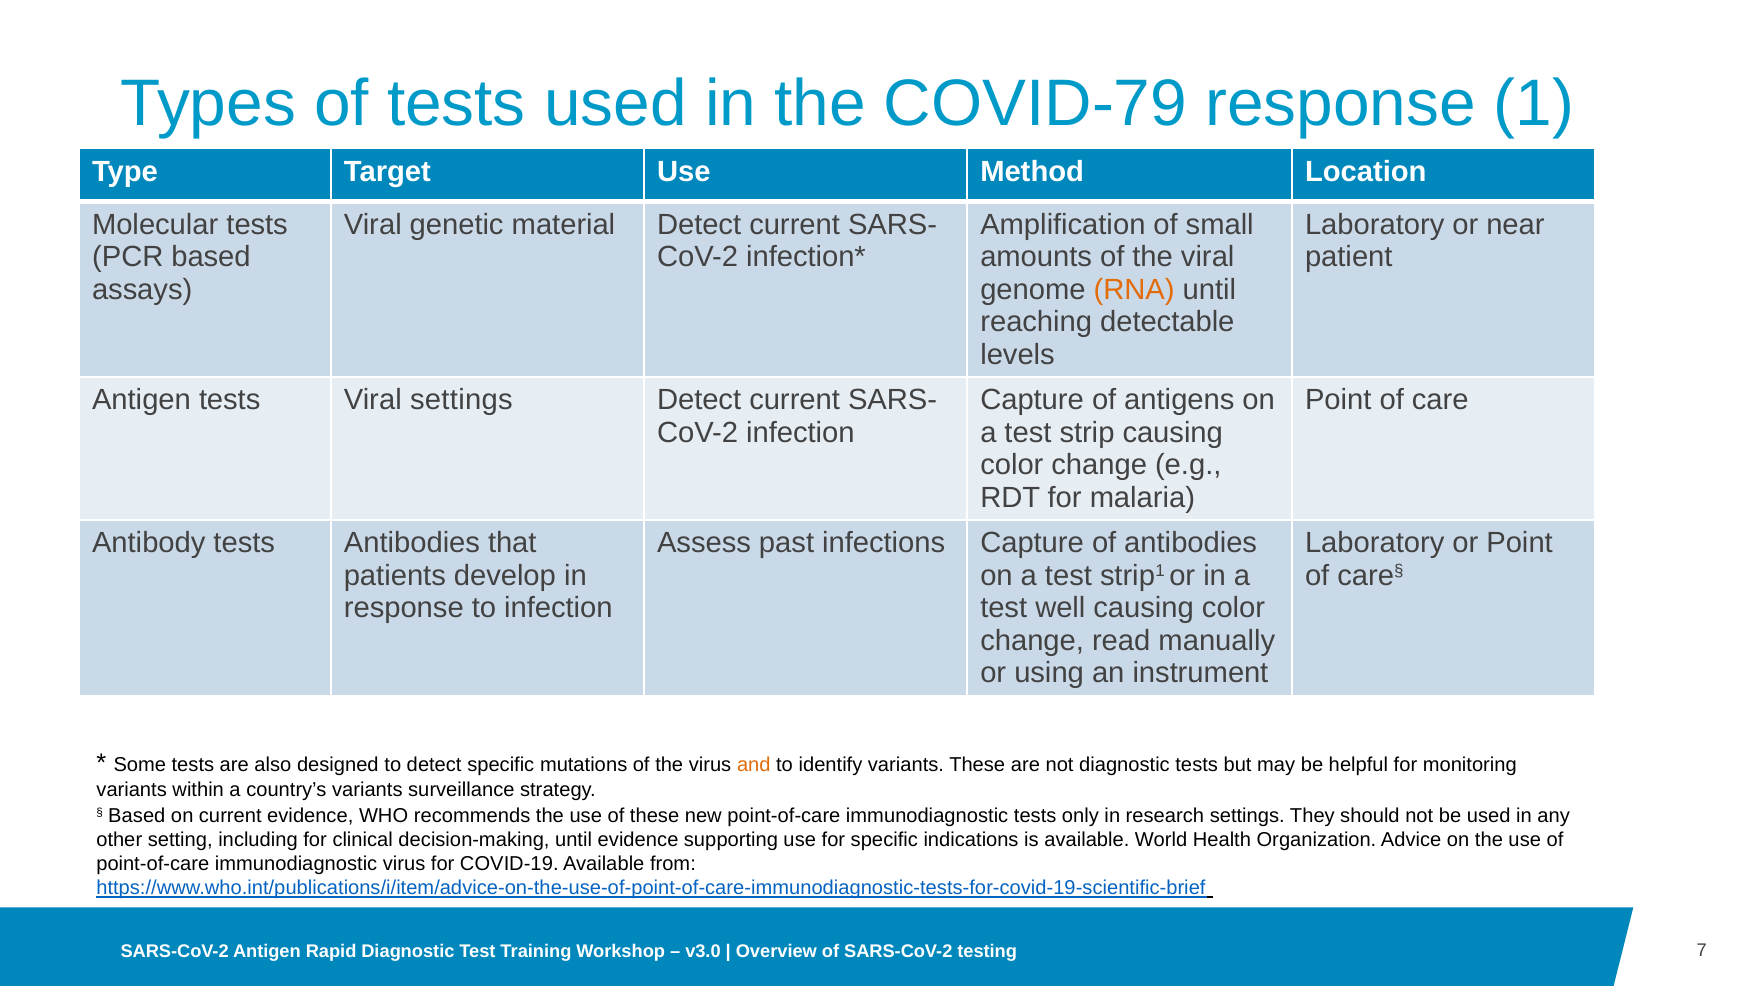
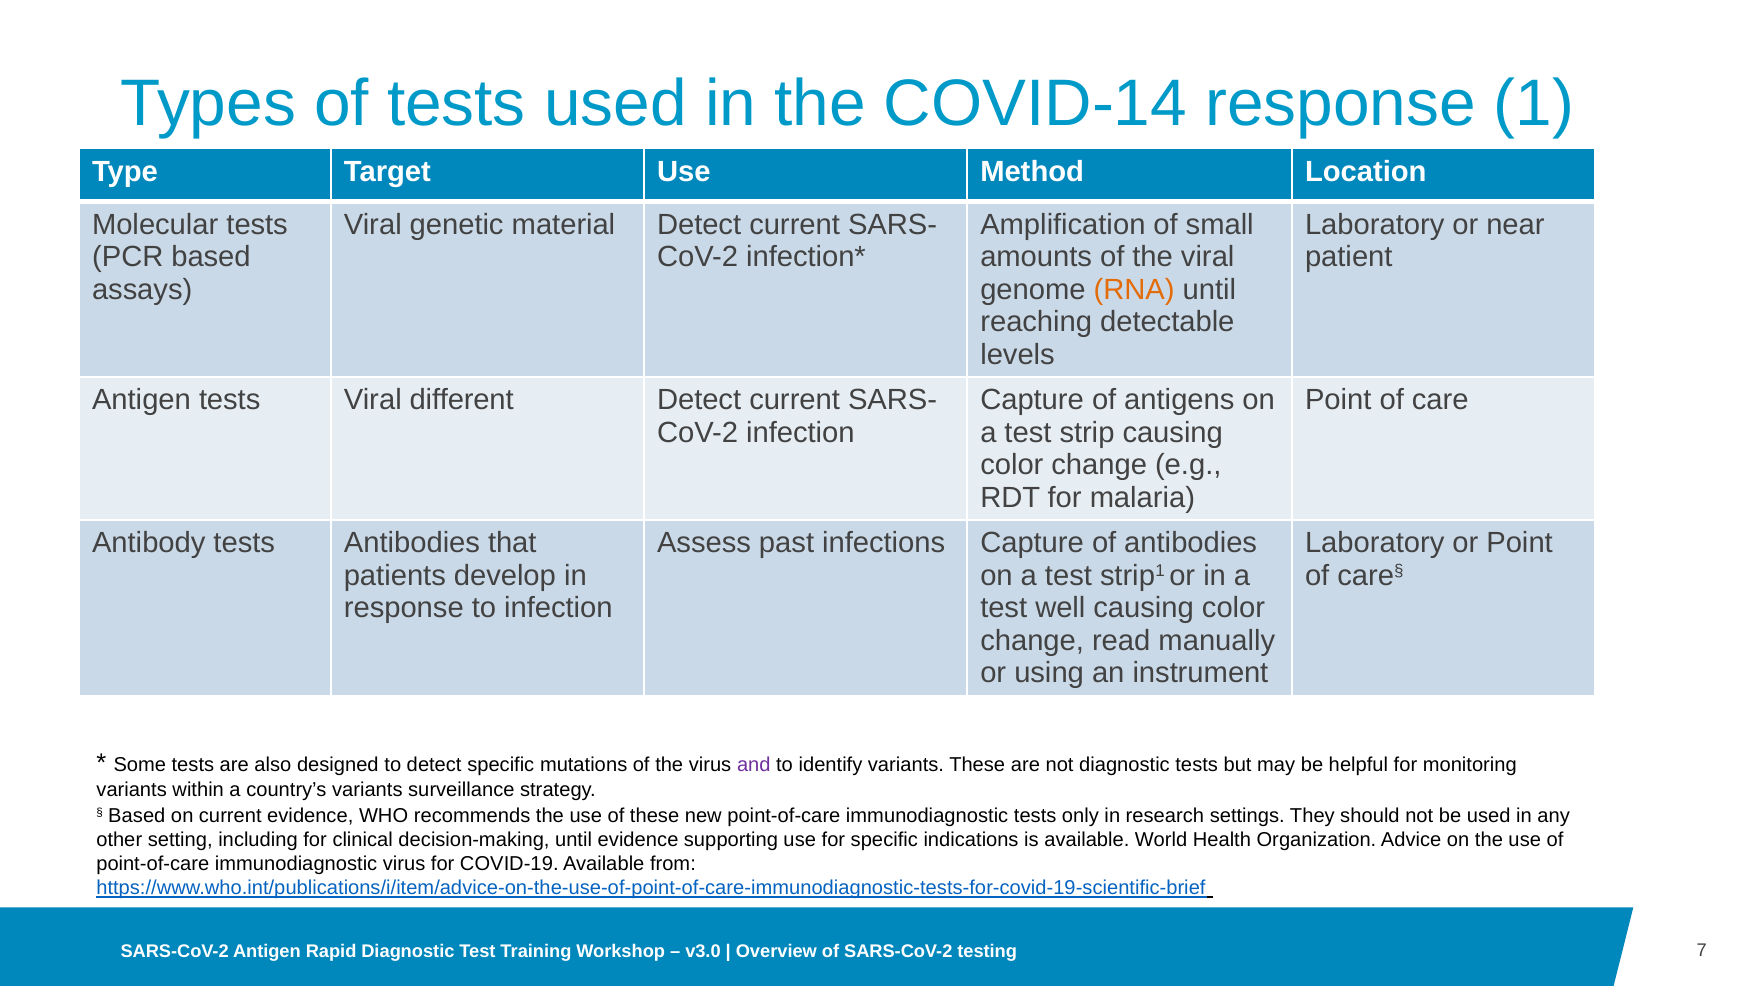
COVID-79: COVID-79 -> COVID-14 (1036, 104)
Viral settings: settings -> different (462, 400)
and colour: orange -> purple (754, 765)
